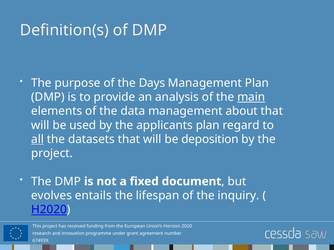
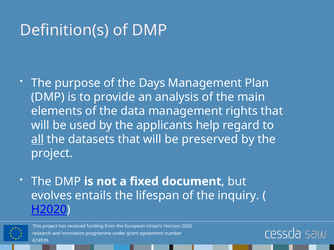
main underline: present -> none (251, 97)
about: about -> rights (242, 111)
applicants plan: plan -> help (208, 125)
deposition: deposition -> preserved (210, 140)
